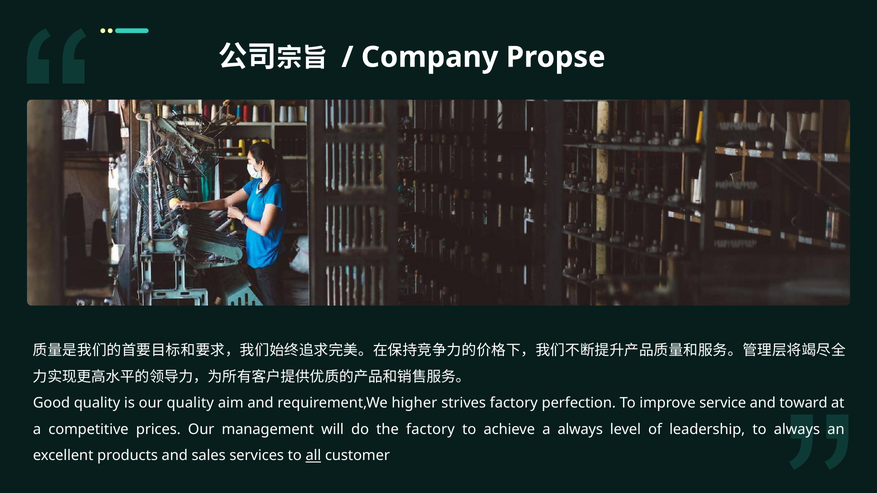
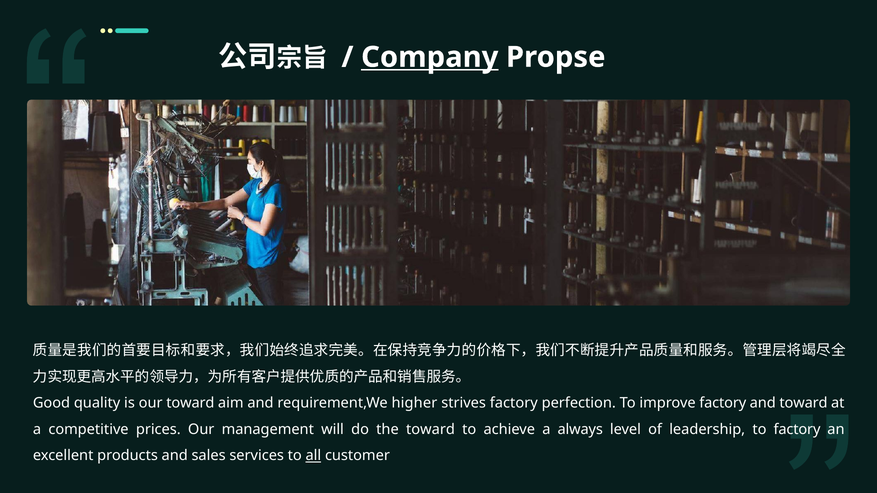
Company underline: none -> present (430, 57)
our quality: quality -> toward (190, 403)
improve service: service -> factory (723, 403)
the factory: factory -> toward (431, 430)
to always: always -> factory (797, 430)
